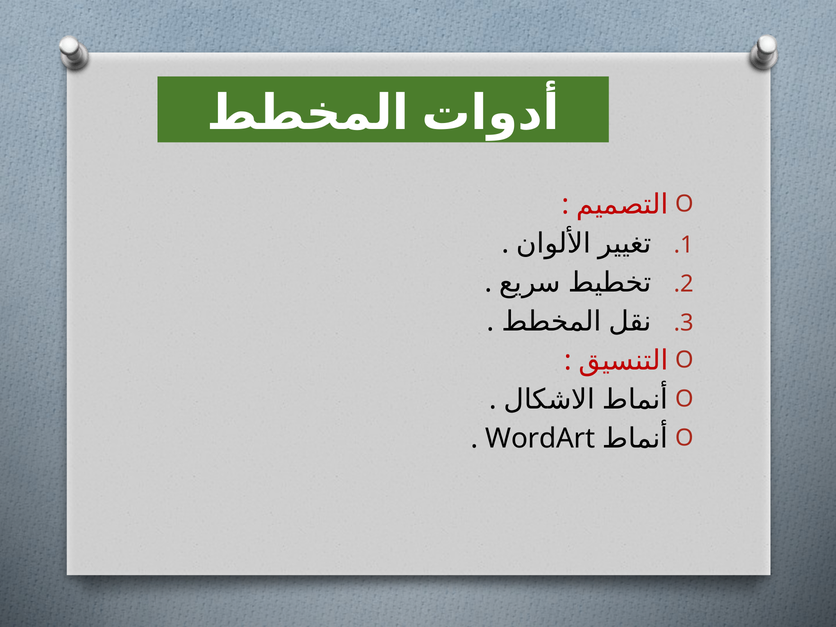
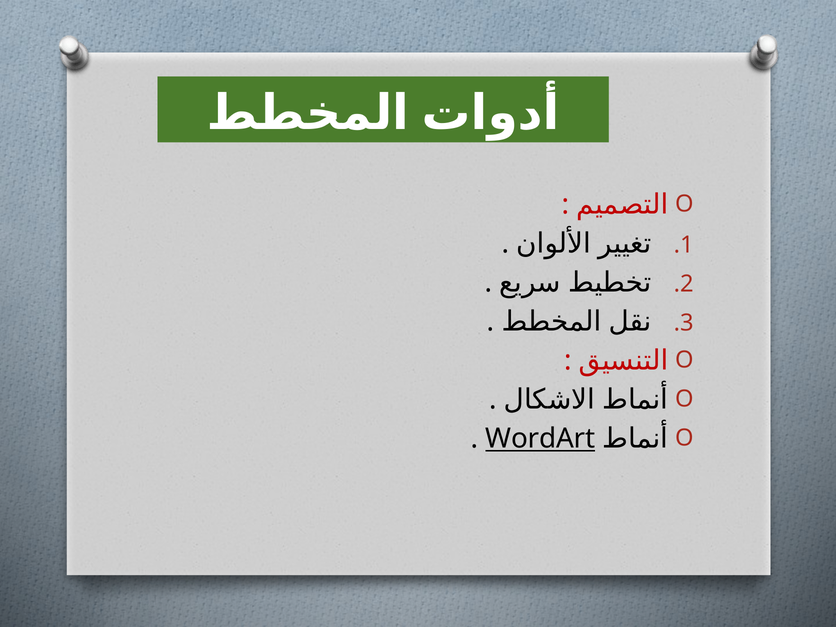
WordArt underline: none -> present (540, 439)
